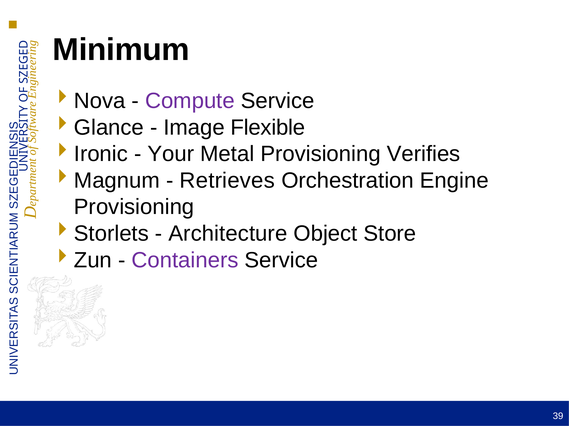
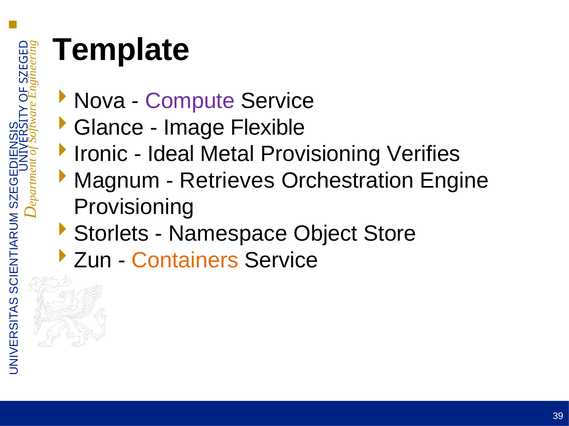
Minimum: Minimum -> Template (121, 50)
Your: Your -> Ideal (171, 154)
Architecture: Architecture -> Namespace (228, 234)
Containers colour: purple -> orange (185, 261)
